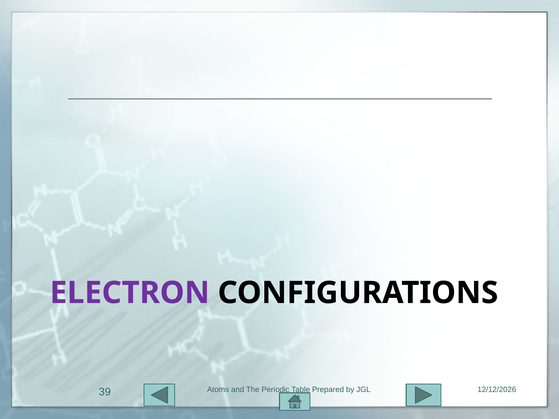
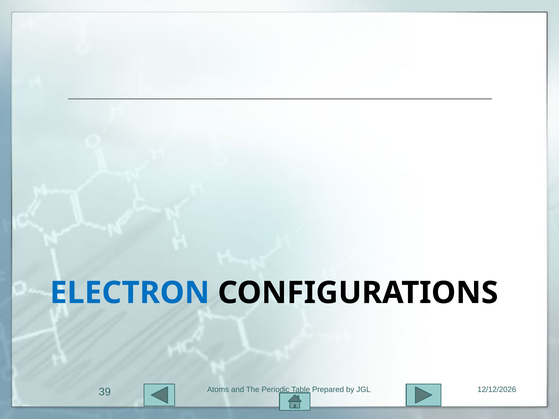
ELECTRON colour: purple -> blue (130, 293)
